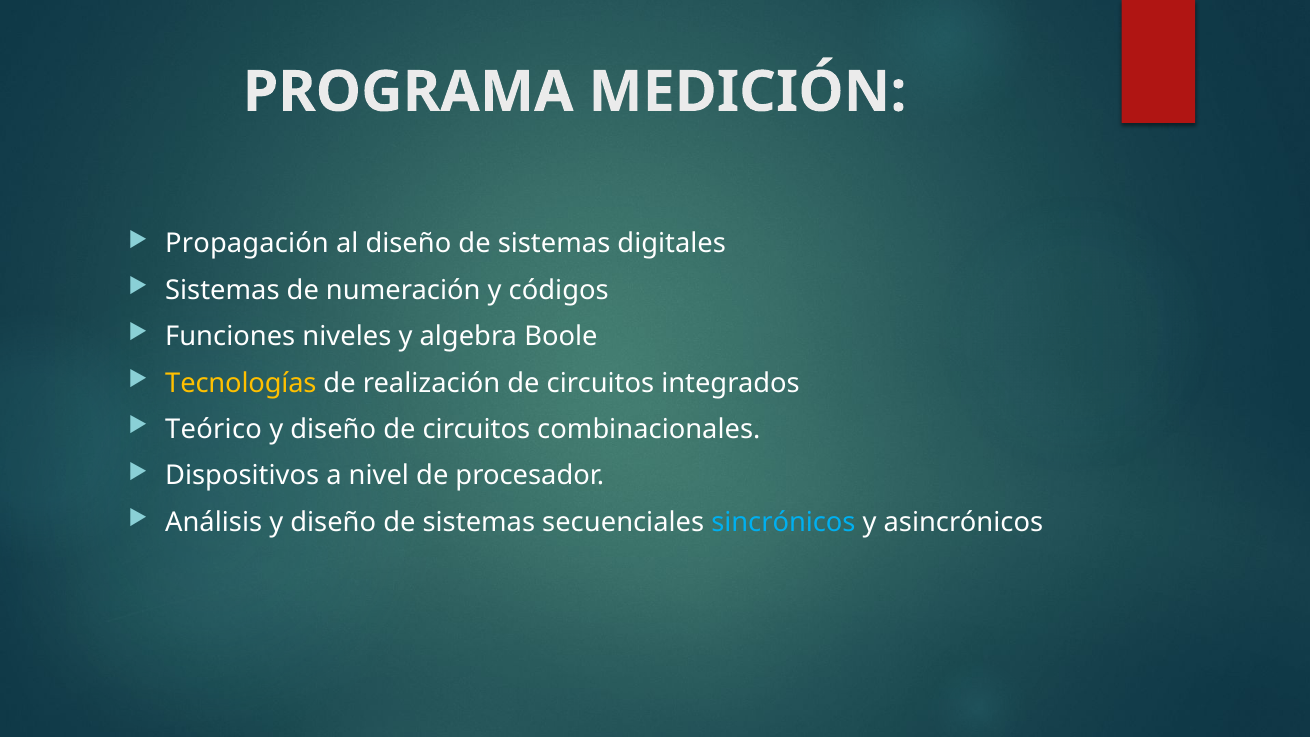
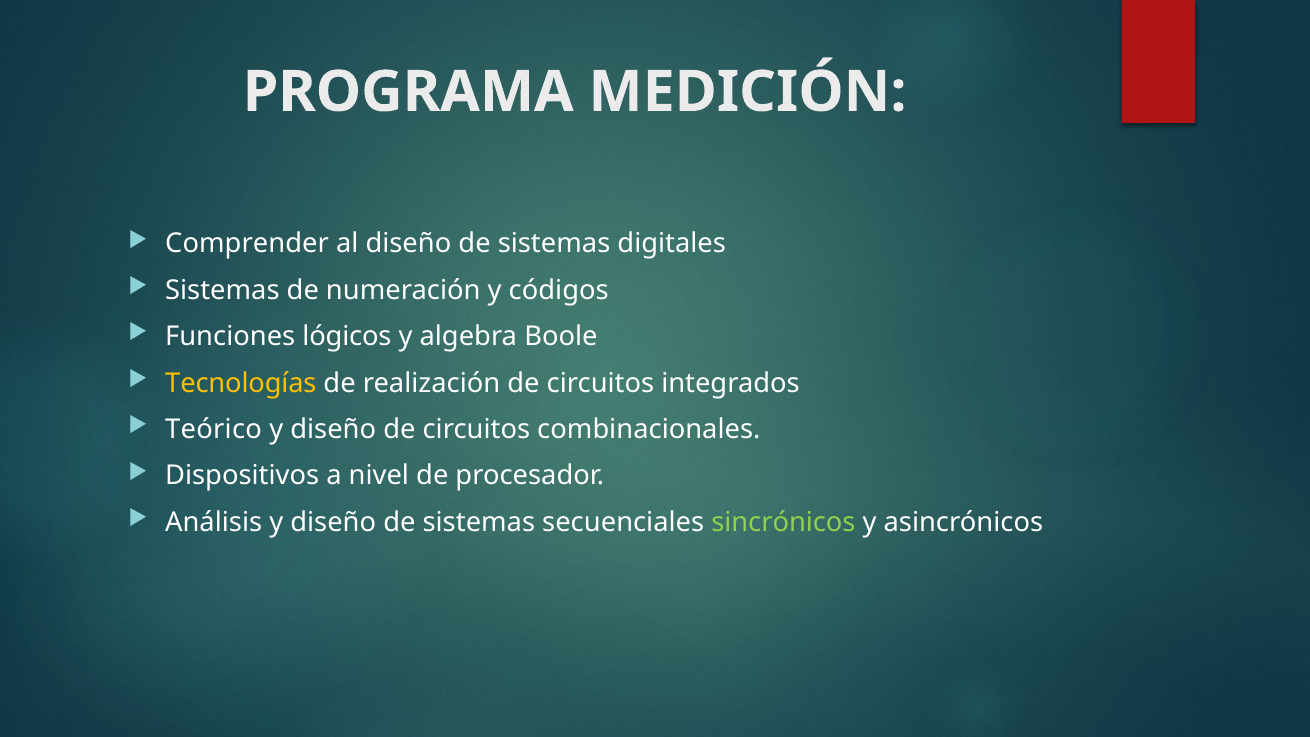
Propagación: Propagación -> Comprender (247, 244)
niveles: niveles -> lógicos (347, 337)
sincrónicos colour: light blue -> light green (783, 522)
